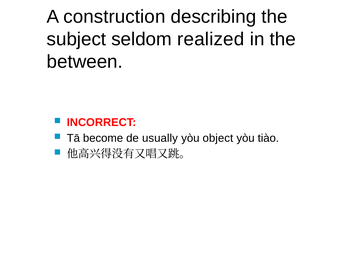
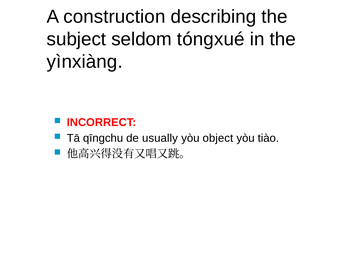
realized: realized -> tóngxué (211, 39)
between: between -> yìnxiàng (85, 62)
become: become -> qīngchu (103, 138)
